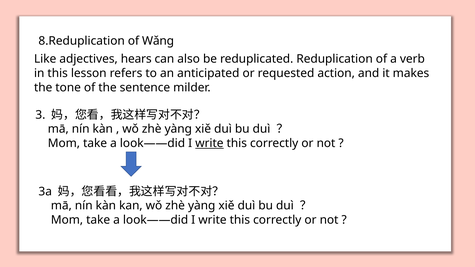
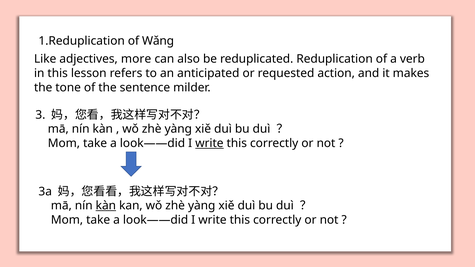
8.Reduplication: 8.Reduplication -> 1.Reduplication (82, 41)
hears: hears -> more (136, 59)
kàn underline: none -> present (106, 206)
